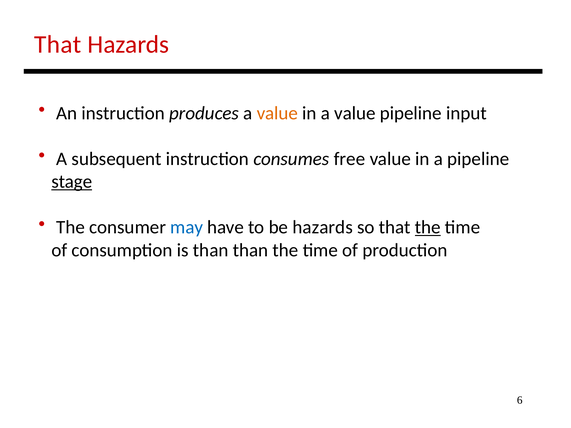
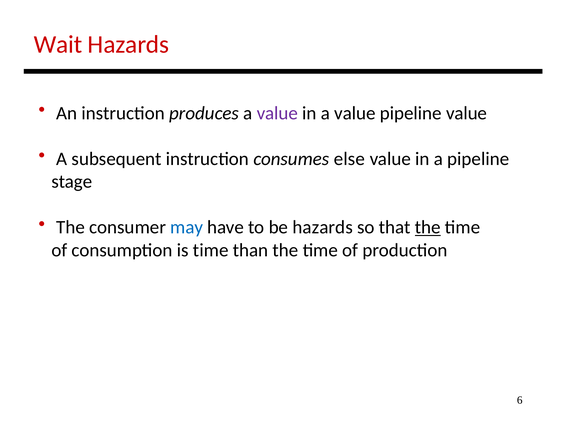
That: That -> Wait (58, 45)
value colour: orange -> purple (277, 113)
pipeline input: input -> value (467, 113)
free: free -> else (349, 159)
stage underline: present -> none (72, 182)
is than: than -> time (211, 250)
